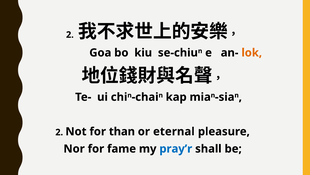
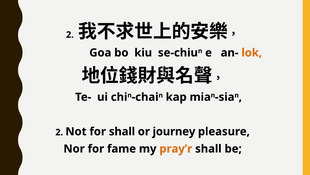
for than: than -> shall (122, 131)
eternal: eternal -> journey (174, 131)
pray’r colour: blue -> orange (176, 148)
